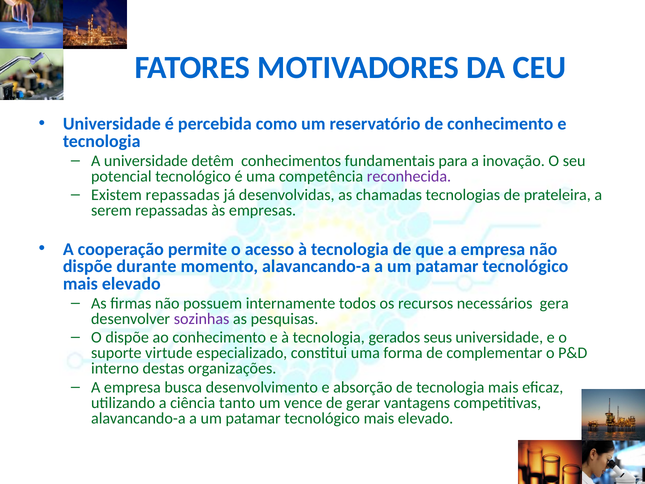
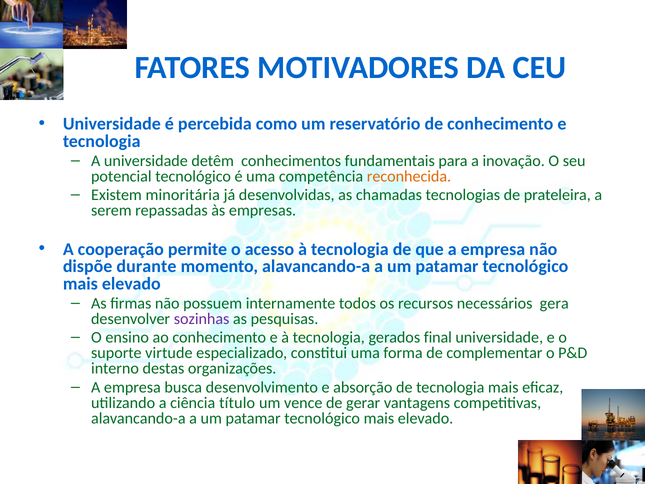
reconhecida colour: purple -> orange (409, 176)
Existem repassadas: repassadas -> minoritária (183, 195)
O dispõe: dispõe -> ensino (127, 337)
seus: seus -> final (438, 337)
tanto: tanto -> título (237, 403)
